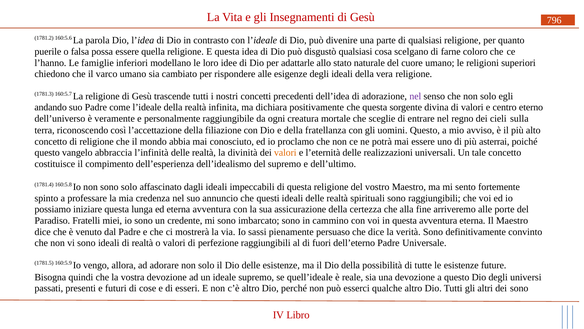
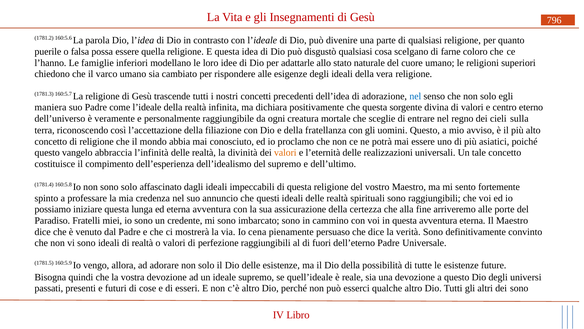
nel colour: purple -> blue (415, 96)
andando: andando -> maniera (51, 107)
asterrai: asterrai -> asiatici (494, 141)
sassi: sassi -> cena (257, 232)
